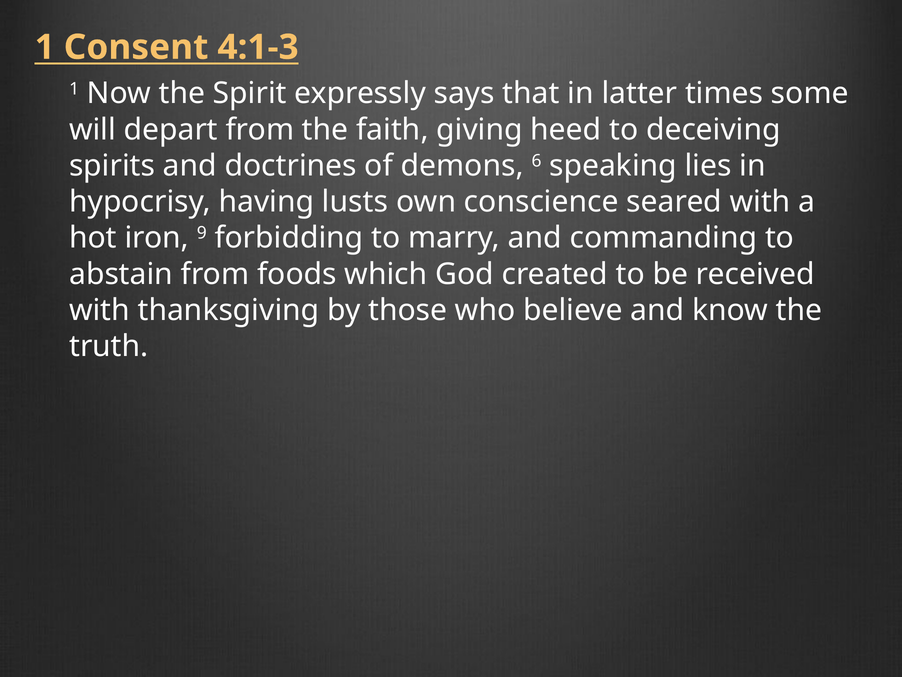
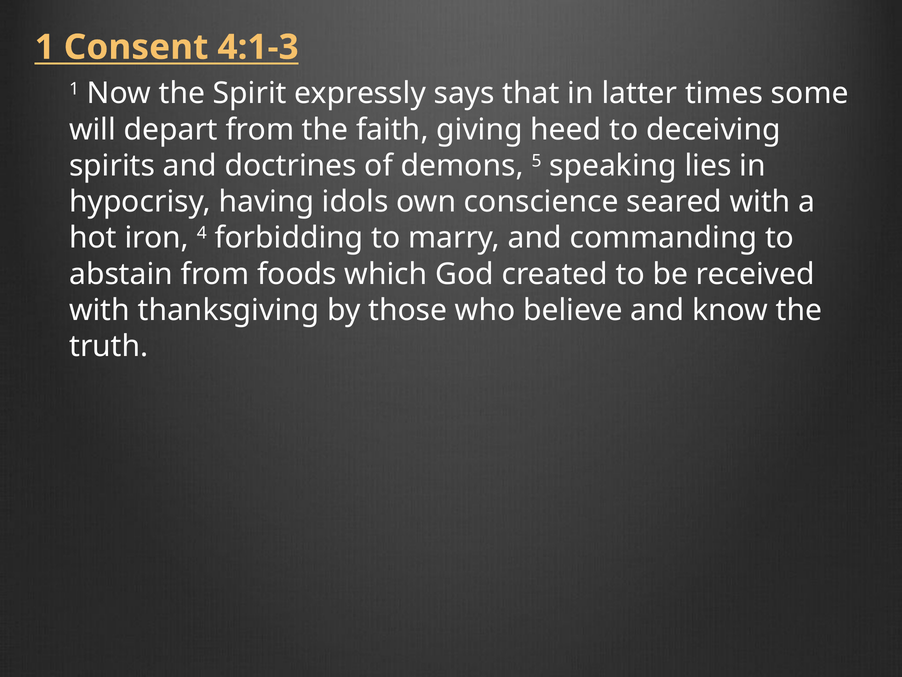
6: 6 -> 5 (537, 161)
lusts: lusts -> idols (355, 202)
9: 9 -> 4 (202, 233)
